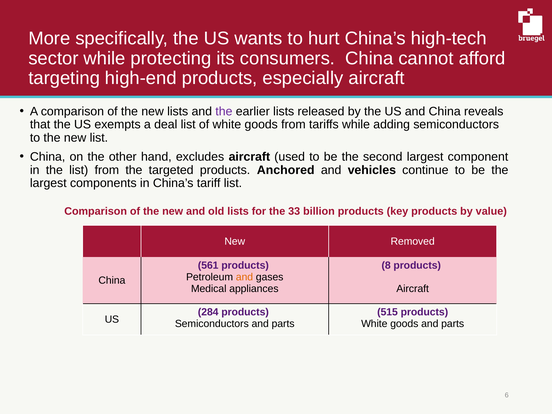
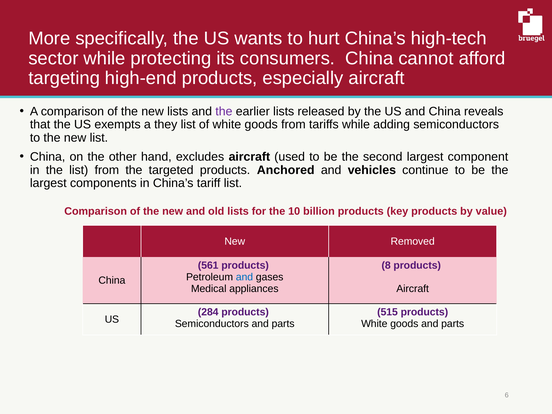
deal: deal -> they (166, 125)
33: 33 -> 10 (294, 211)
and colour: orange -> blue (244, 277)
